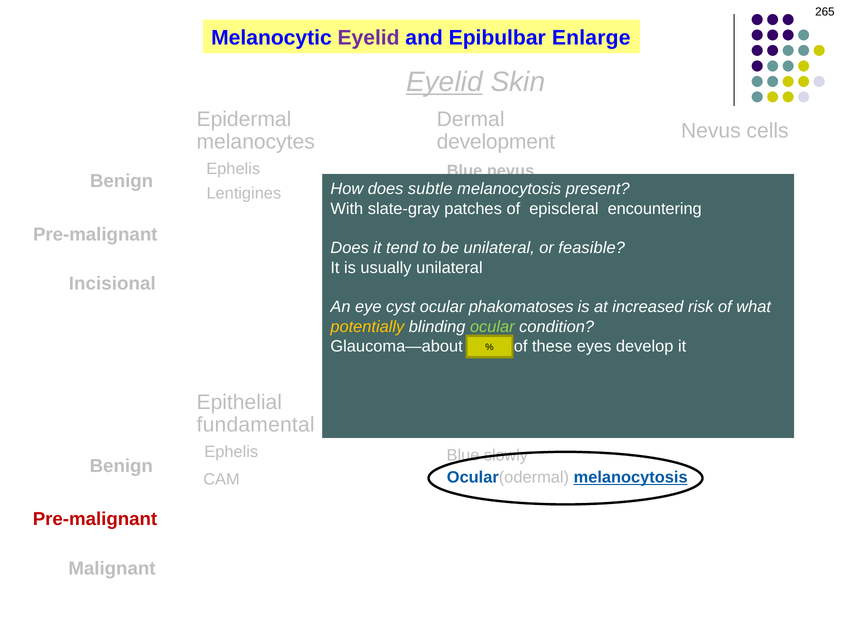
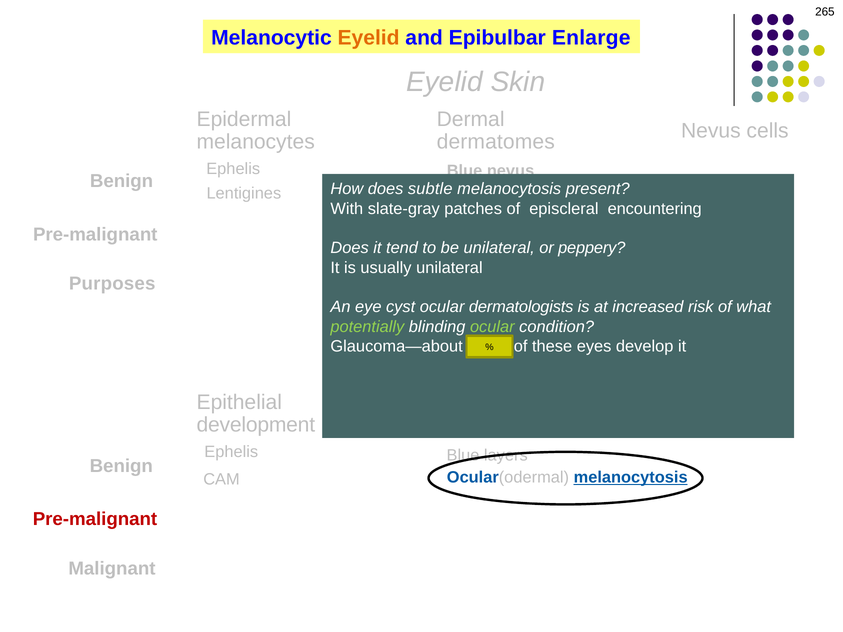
Eyelid colour: purple -> orange (369, 38)
Eyelid underline: present -> none (444, 82)
development: development -> dermatomes (496, 142)
feasible: feasible -> peppery (592, 248)
Incisional: Incisional -> Purposes (112, 284)
phakomatoses: phakomatoses -> dermatologists (521, 307)
potentially colour: yellow -> light green (367, 327)
fundamental: fundamental -> development (256, 425)
slowly: slowly -> layers (506, 456)
